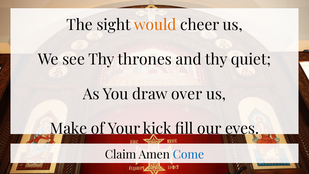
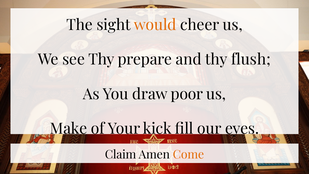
thrones: thrones -> prepare (145, 60)
quiet: quiet -> flush (251, 60)
over: over -> poor (187, 94)
Come colour: blue -> orange (188, 155)
